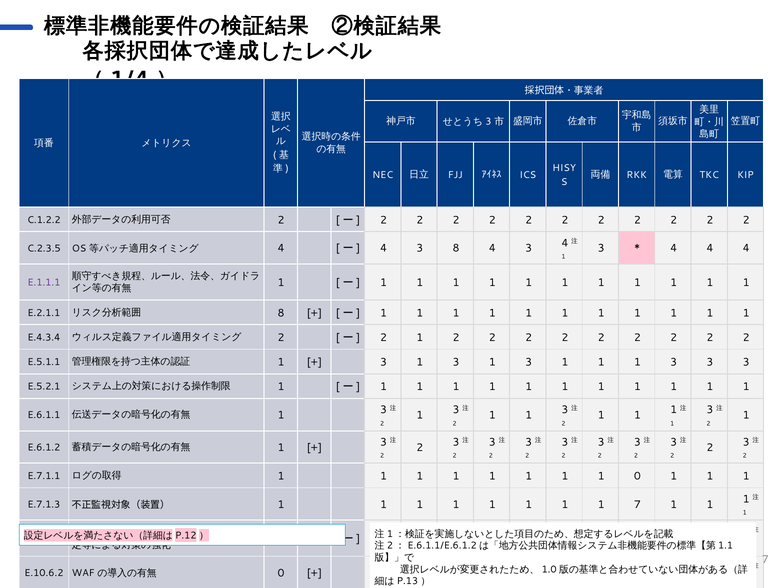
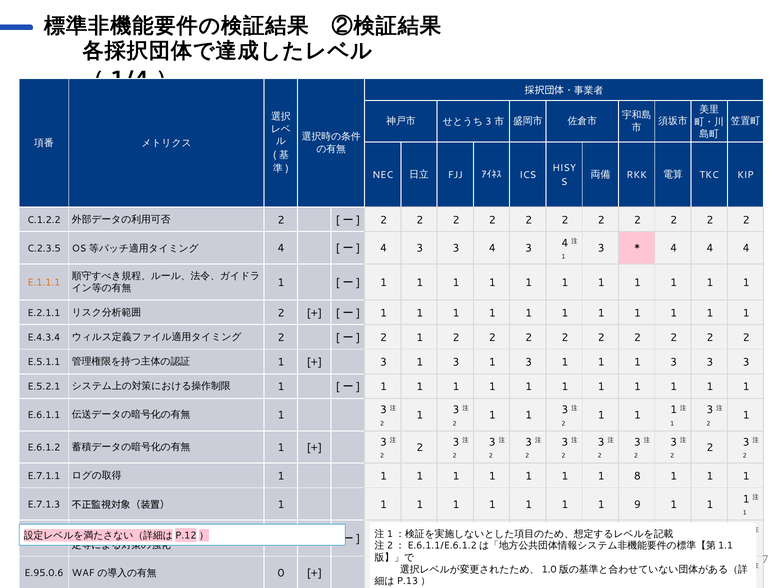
4 3 8: 8 -> 3 (456, 248)
E.1.1.1​ colour: purple -> orange (45, 283)
8​: 8​ -> 2​ (282, 313)
1 1 1 0: 0 -> 8 (637, 476)
1 7: 7 -> 9 (637, 504)
E.10.6.2​: E.10.6.2​ -> E.95.0.6​ (45, 573)
